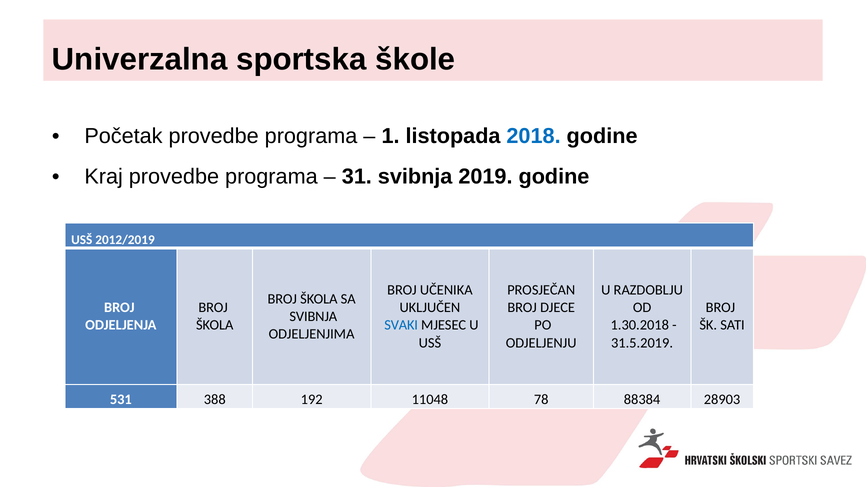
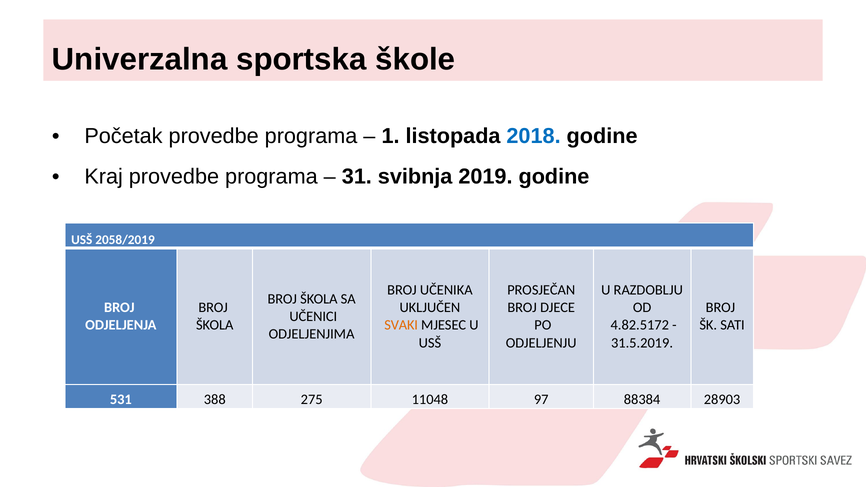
2012/2019: 2012/2019 -> 2058/2019 (125, 240)
SVIBNJA: SVIBNJA -> UČENICI (313, 316)
SVAKI colour: blue -> orange (401, 325)
1.30.2018: 1.30.2018 -> 4.82.5172 (640, 325)
192: 192 -> 275 (312, 400)
78: 78 -> 97 (541, 400)
